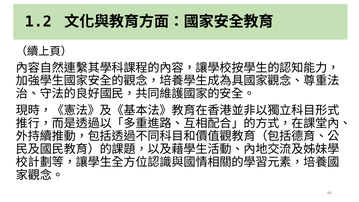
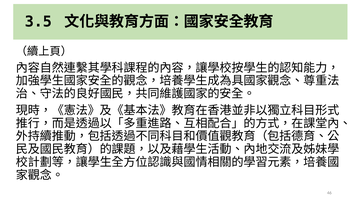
1.2: 1.2 -> 3.5 (38, 22)
